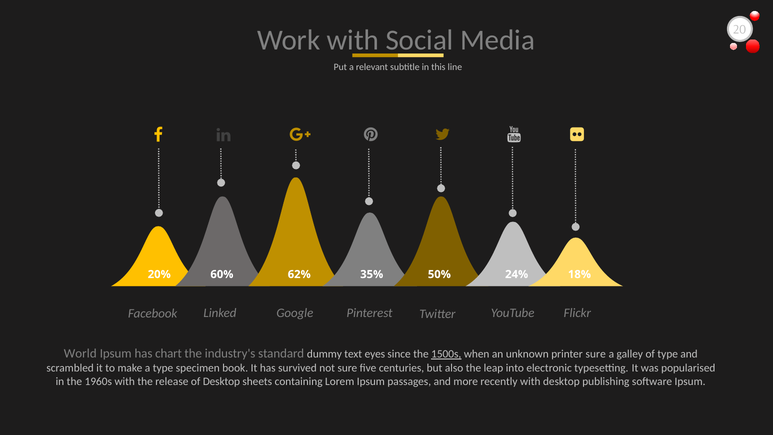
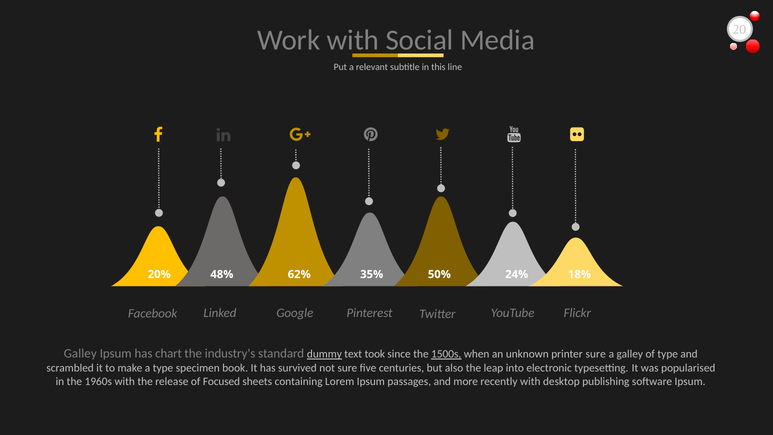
60%: 60% -> 48% (222, 274)
World: World -> Galley (80, 353)
dummy underline: none -> present (324, 354)
eyes: eyes -> took (375, 354)
of Desktop: Desktop -> Focused (221, 381)
